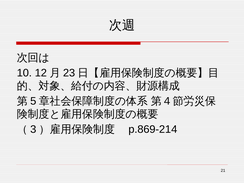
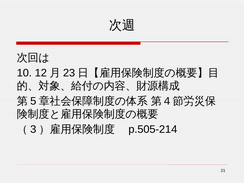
p.869-214: p.869-214 -> p.505-214 (153, 129)
